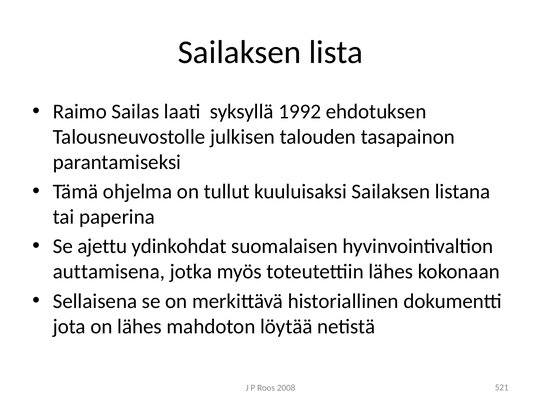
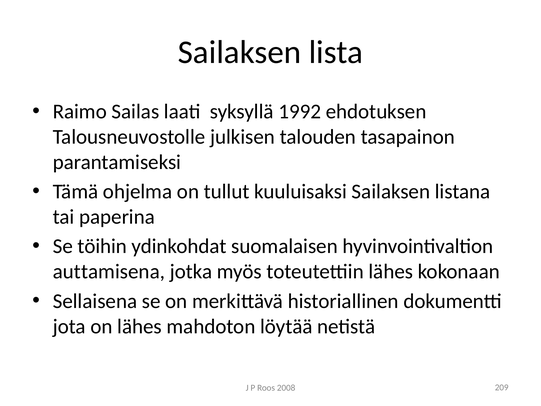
ajettu: ajettu -> töihin (102, 246)
521: 521 -> 209 (502, 387)
